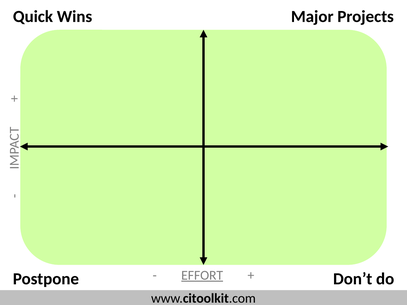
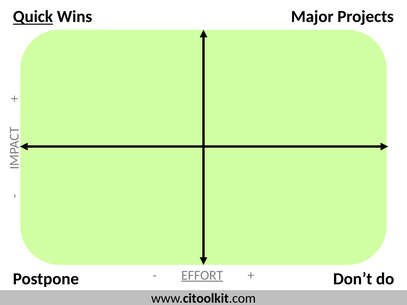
Quick underline: none -> present (33, 17)
